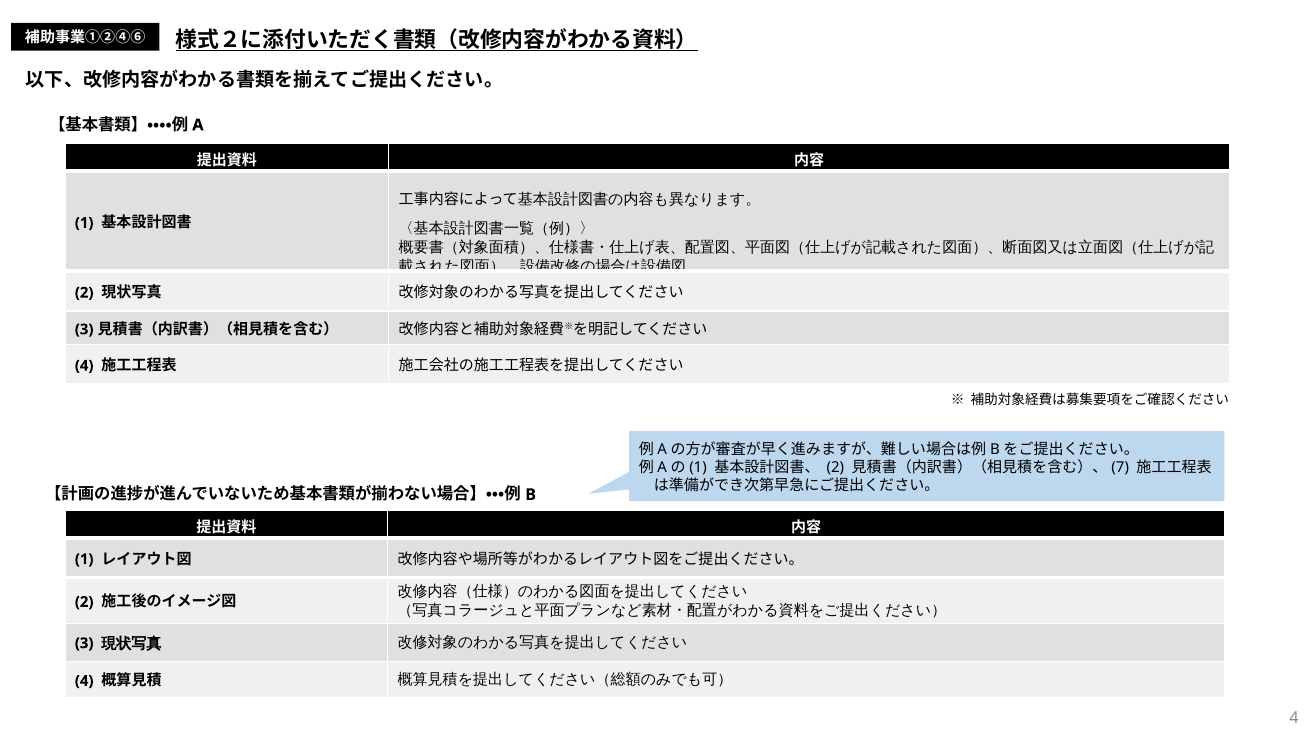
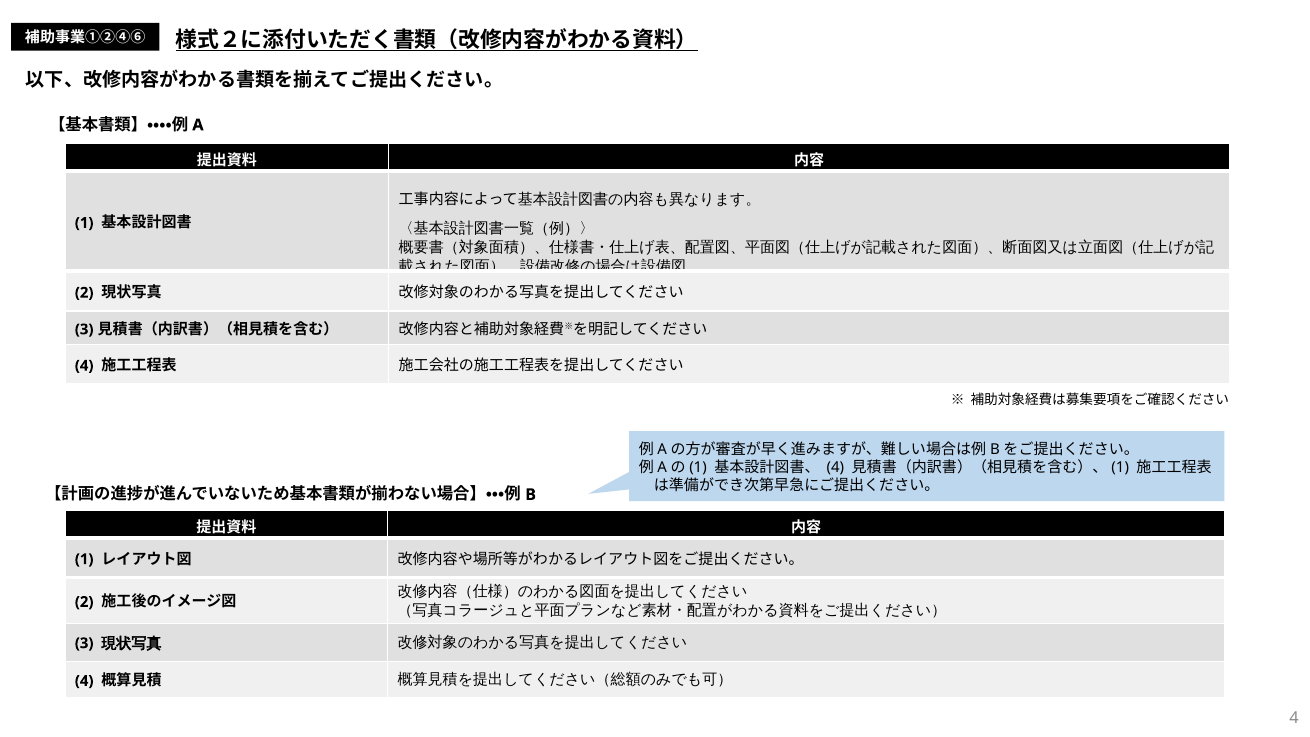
2: 2 -> 4 (835, 467)
7: 7 -> 1 (1120, 467)
